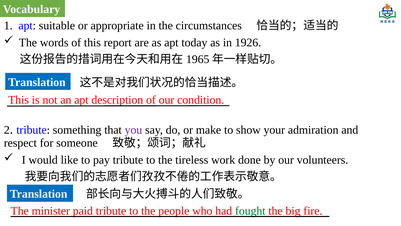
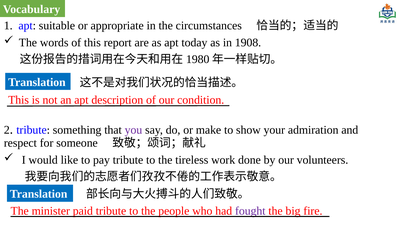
1926: 1926 -> 1908 (248, 42)
1965: 1965 -> 1980 (198, 59)
fought colour: green -> purple (250, 210)
